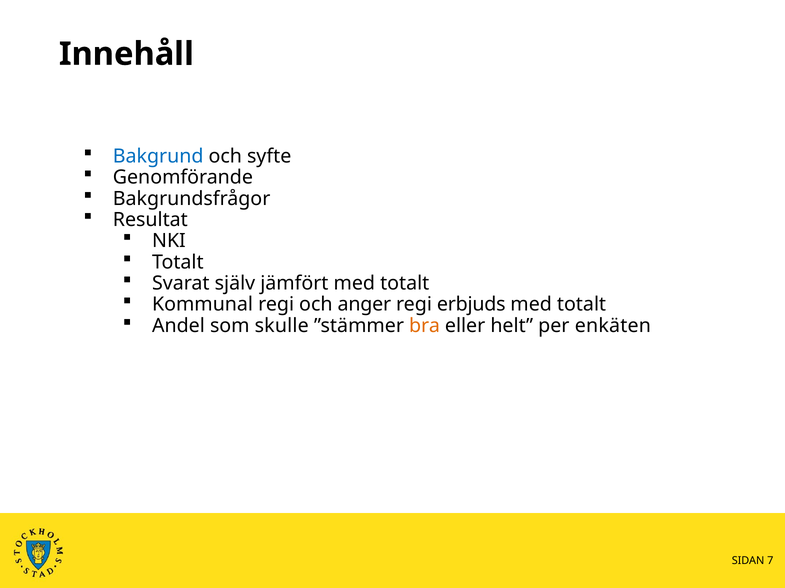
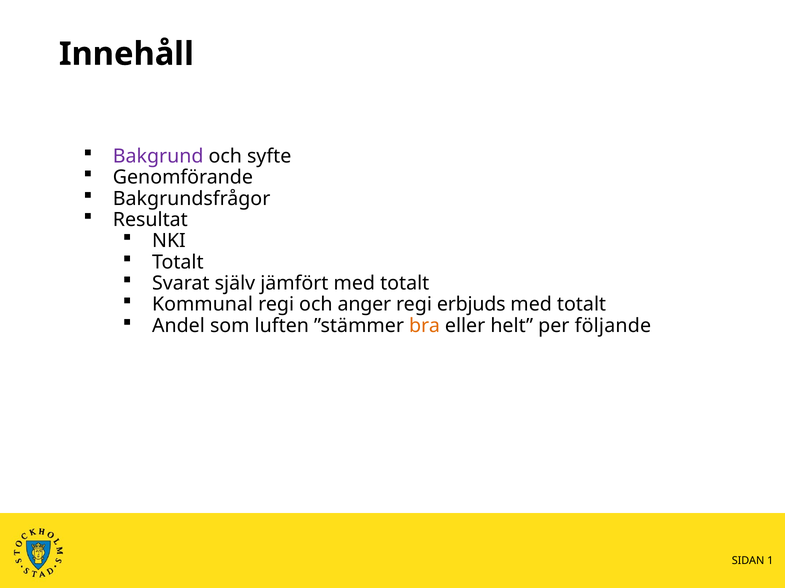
Bakgrund colour: blue -> purple (158, 156)
skulle: skulle -> luften (282, 326)
enkäten: enkäten -> följande (613, 326)
7: 7 -> 1 (770, 561)
